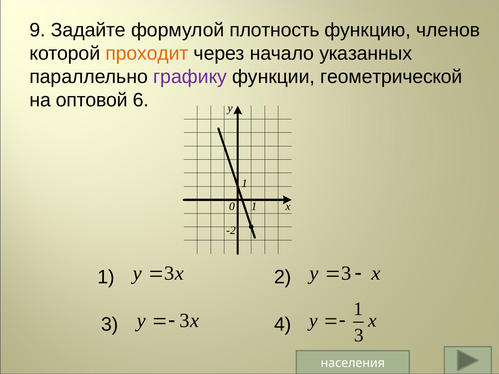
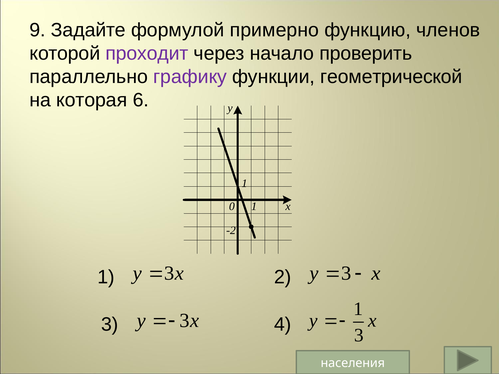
плотность: плотность -> примерно (274, 30)
проходит colour: orange -> purple (147, 54)
указанных: указанных -> проверить (366, 54)
оптовой: оптовой -> которая (92, 100)
